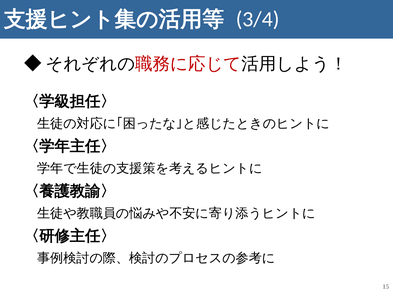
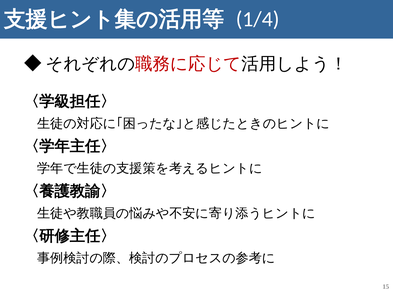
3/4: 3/4 -> 1/4 (258, 19)
